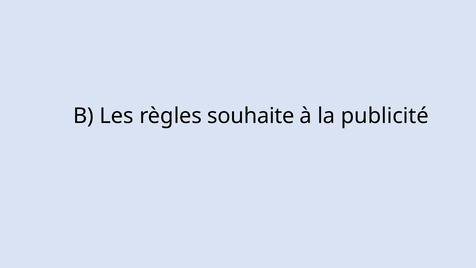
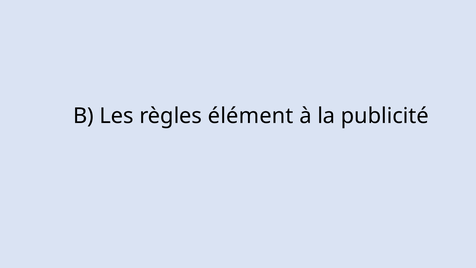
souhaite: souhaite -> élément (251, 116)
